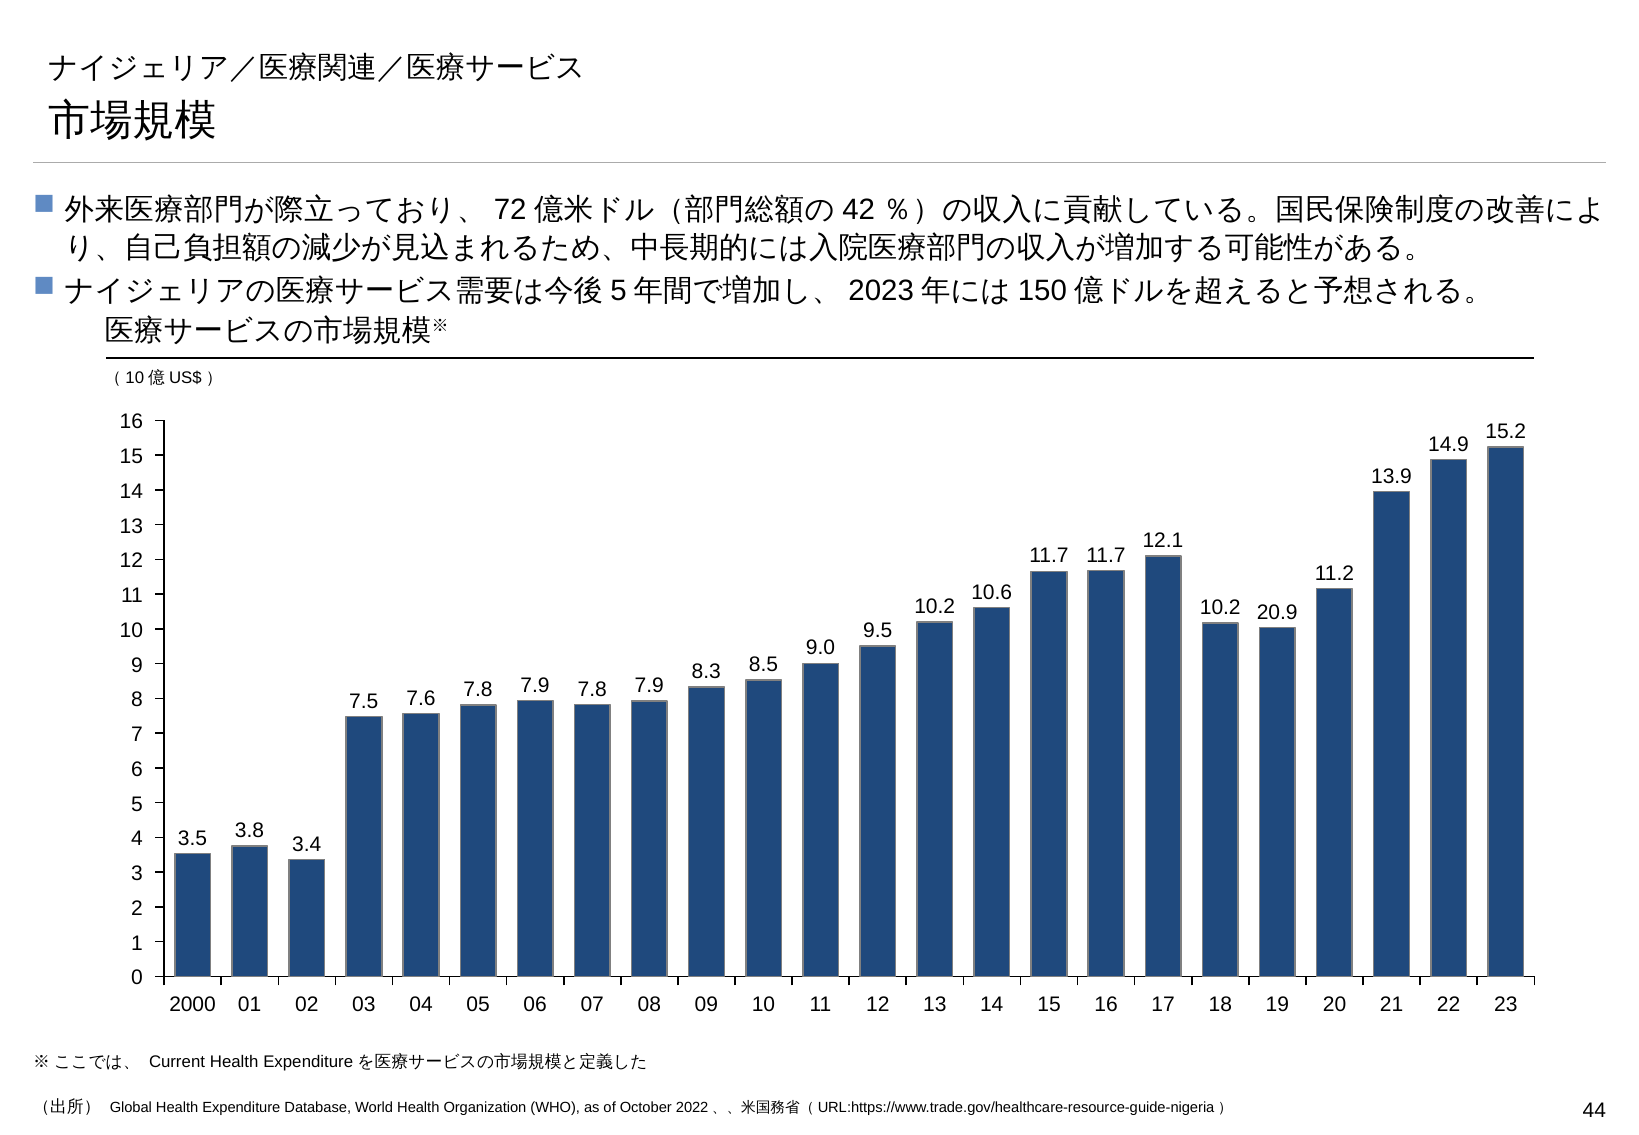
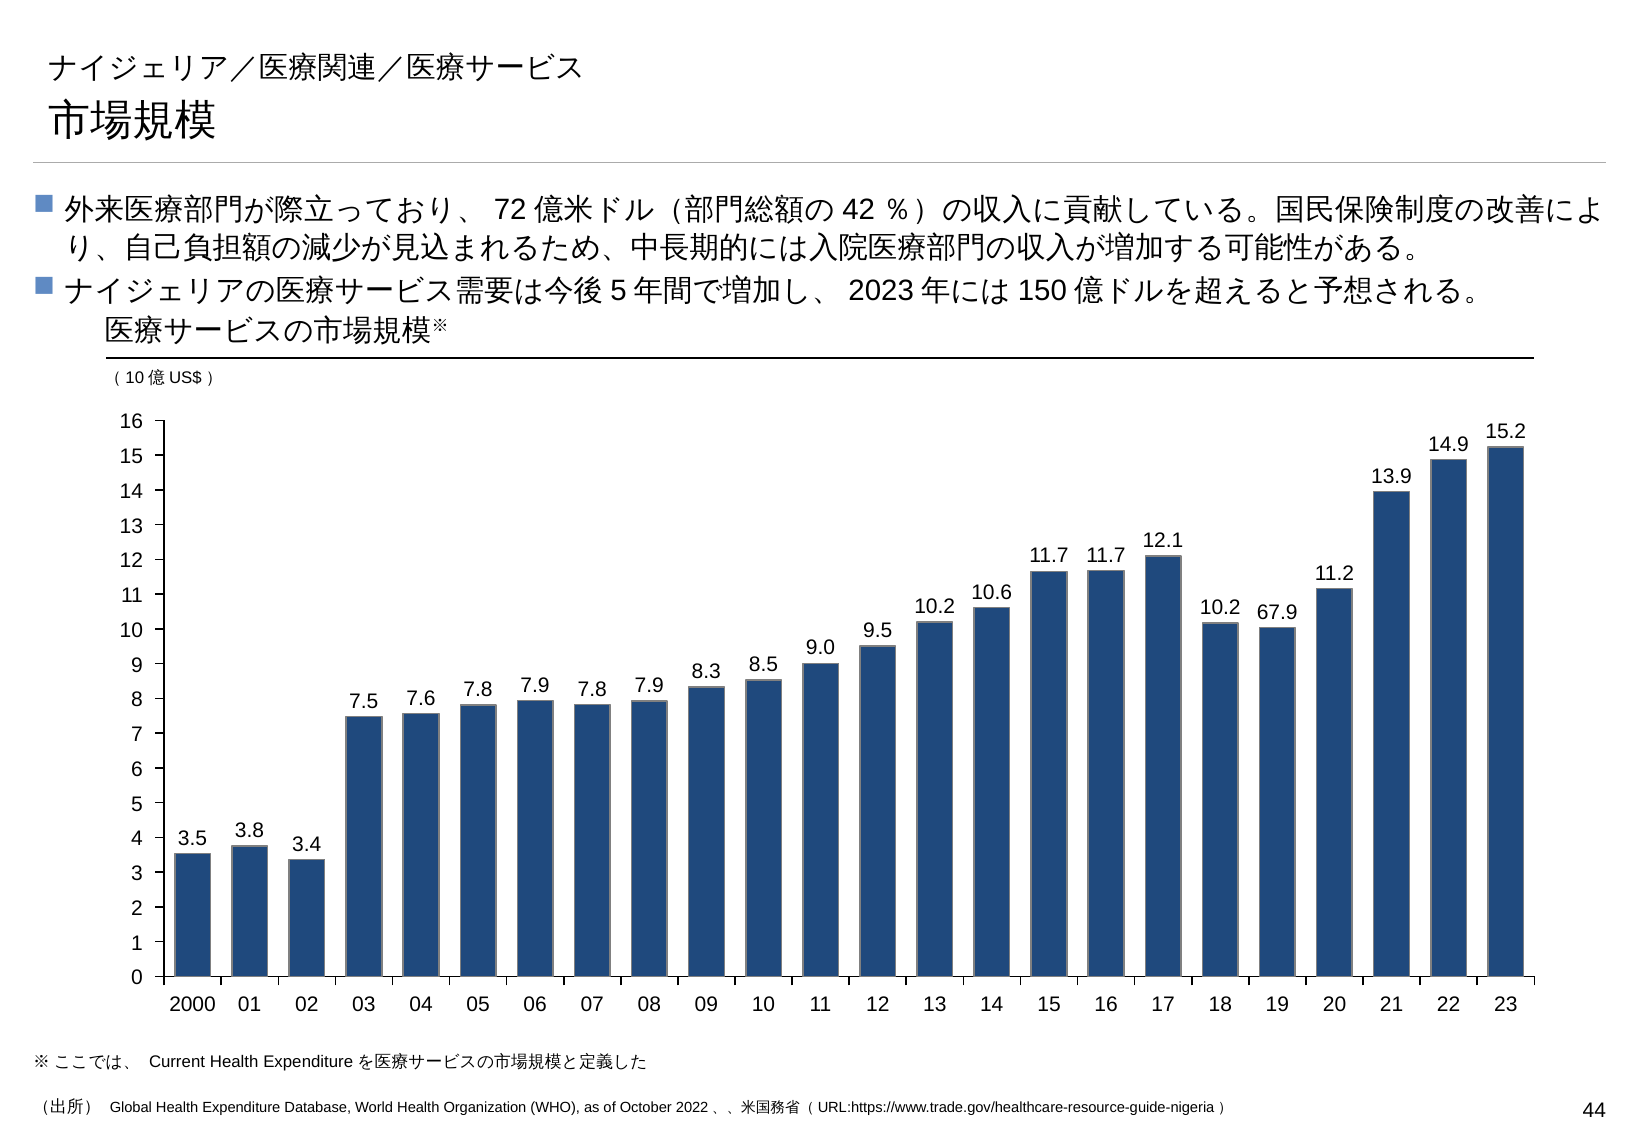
20.9: 20.9 -> 67.9 (1277, 612)
